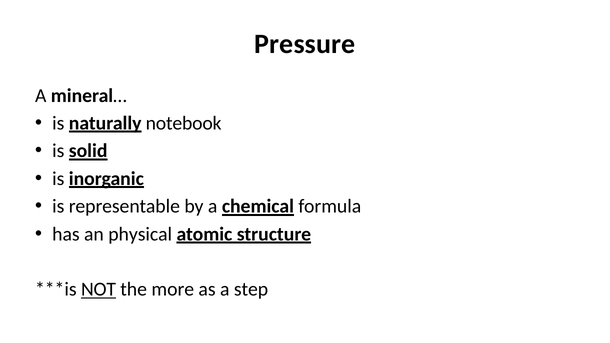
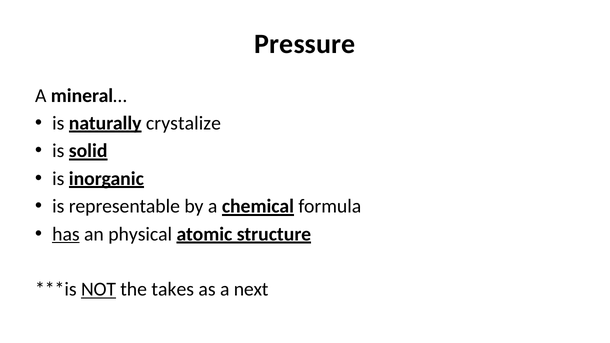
notebook: notebook -> crystalize (183, 123)
has underline: none -> present (66, 234)
more: more -> takes (173, 290)
step: step -> next (251, 290)
